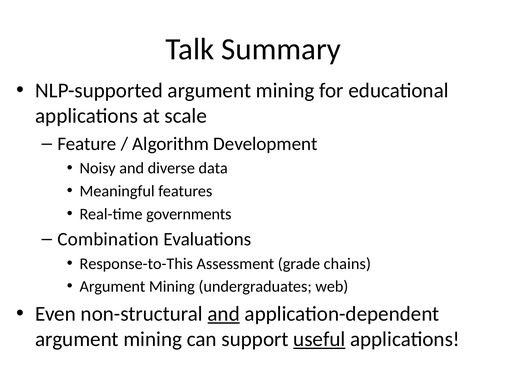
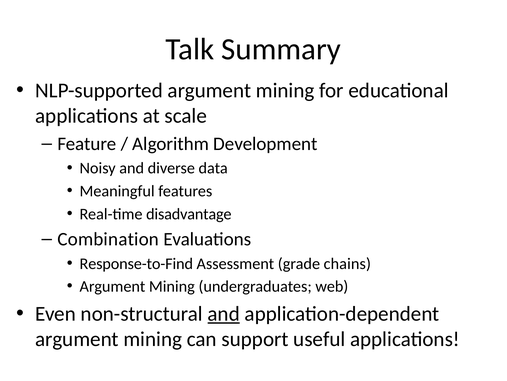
governments: governments -> disadvantage (189, 214)
Response-to-This: Response-to-This -> Response-to-Find (136, 263)
useful underline: present -> none (319, 339)
